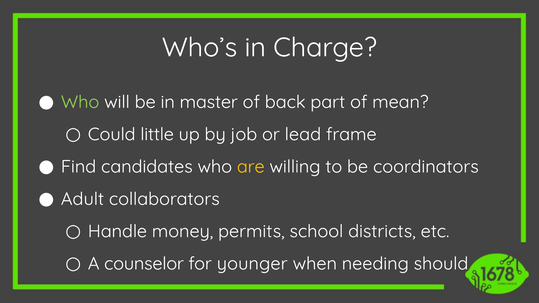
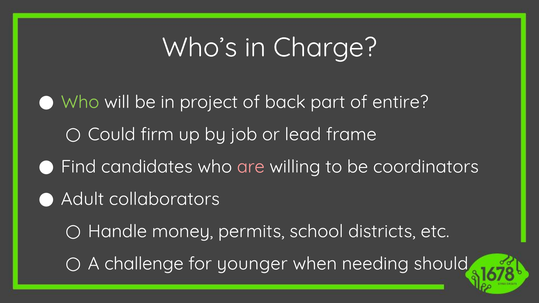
master: master -> project (209, 102)
mean: mean -> entire (400, 102)
little: little -> firm (157, 134)
are colour: yellow -> pink (251, 167)
counselor: counselor -> challenge (144, 264)
